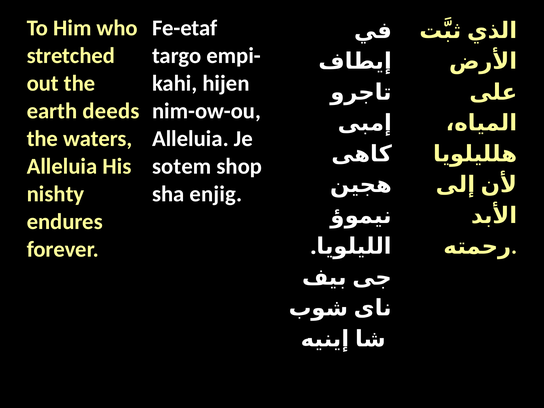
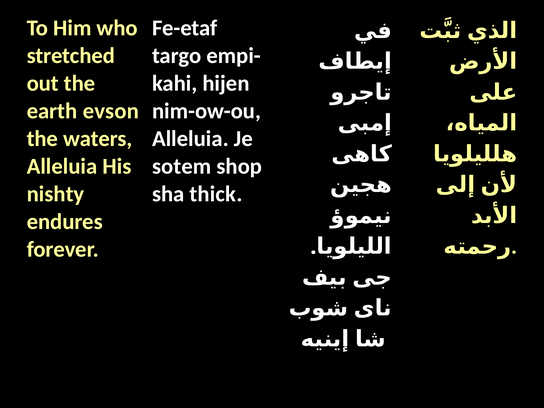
deeds: deeds -> evson (111, 111)
enjig: enjig -> thick (216, 194)
